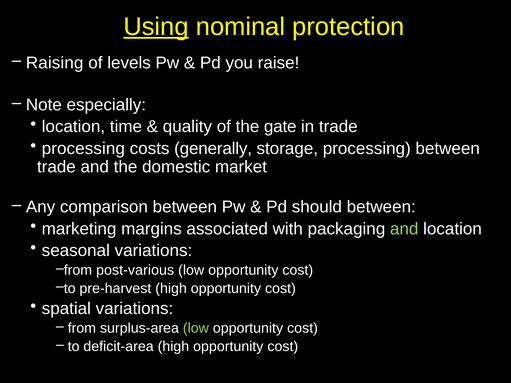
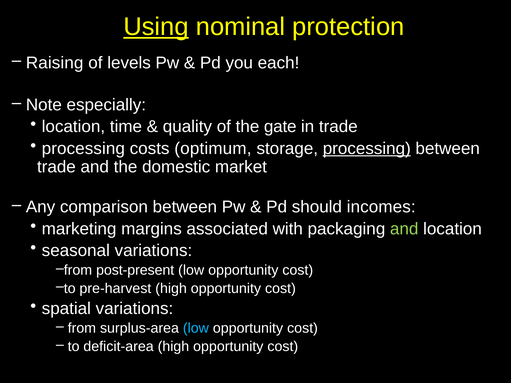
raise: raise -> each (279, 63)
generally: generally -> optimum (213, 149)
processing underline: none -> present (367, 149)
should between: between -> incomes (381, 207)
post-various: post-various -> post-present (135, 270)
low colour: light green -> light blue (196, 329)
